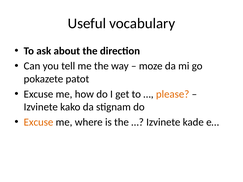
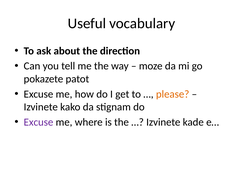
Excuse colour: orange -> purple (38, 122)
